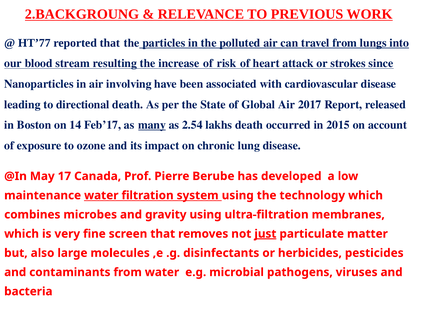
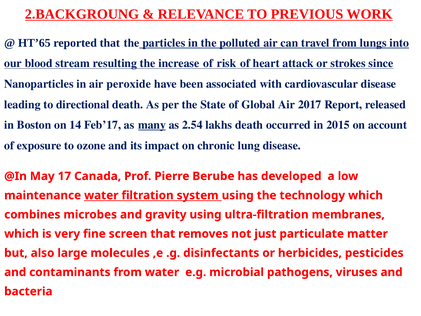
HT’77: HT’77 -> HT’65 (34, 43)
involving: involving -> peroxide (129, 84)
just underline: present -> none (265, 234)
